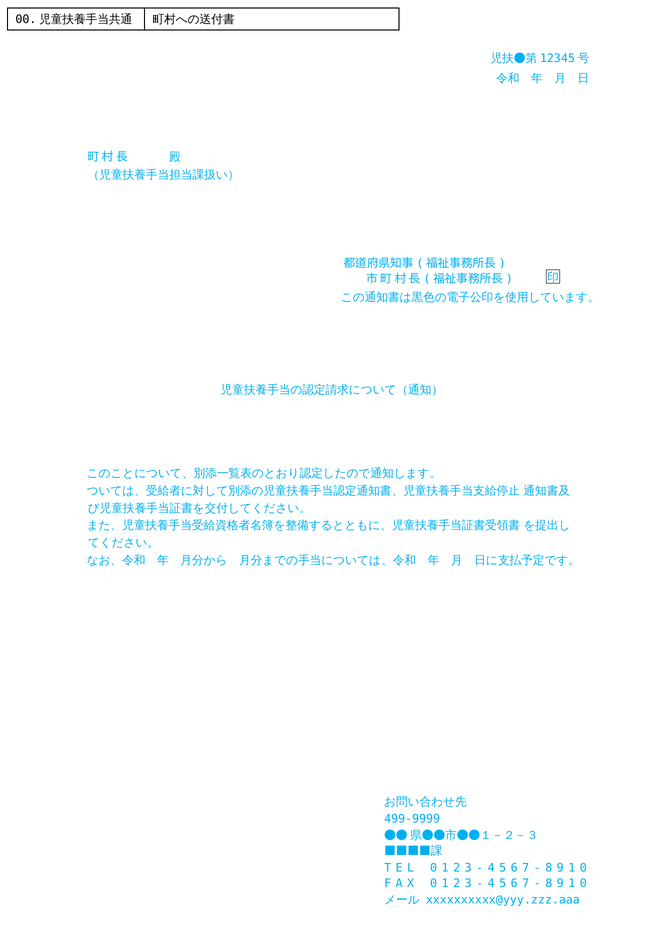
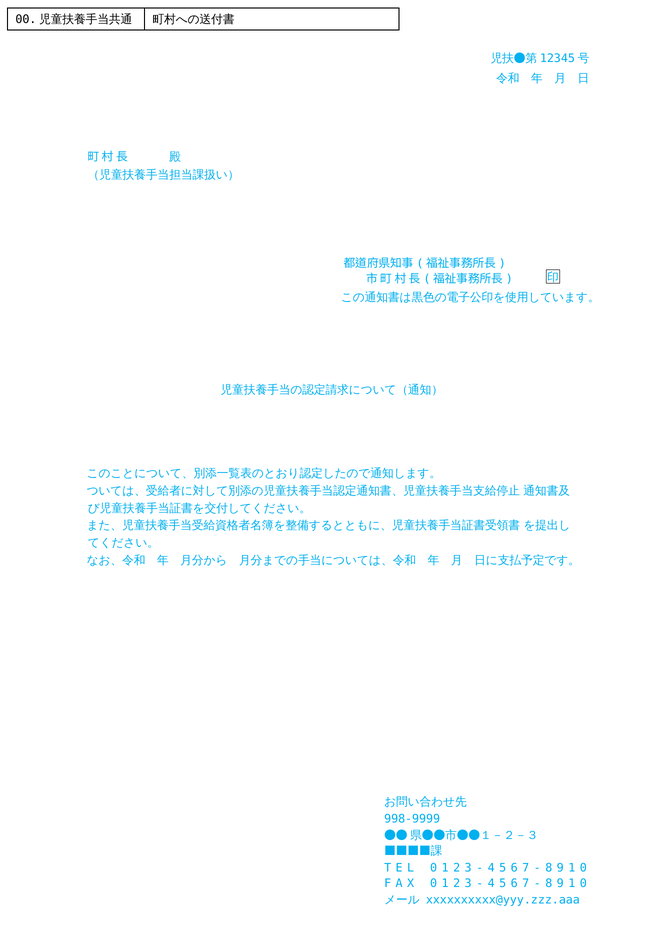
499-9999: 499-9999 -> 998-9999 (412, 818)
